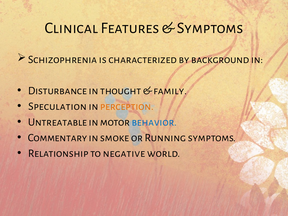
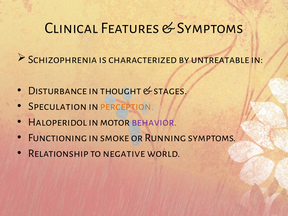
background: background -> untreatable (220, 59)
family: family -> stages (170, 91)
Untreatable: Untreatable -> Haloperidol (58, 122)
behavior colour: blue -> purple (154, 122)
Commentary: Commentary -> Functioning (58, 138)
